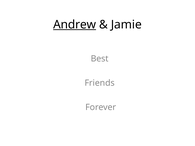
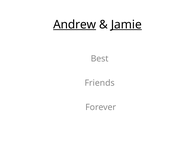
Jamie underline: none -> present (126, 25)
